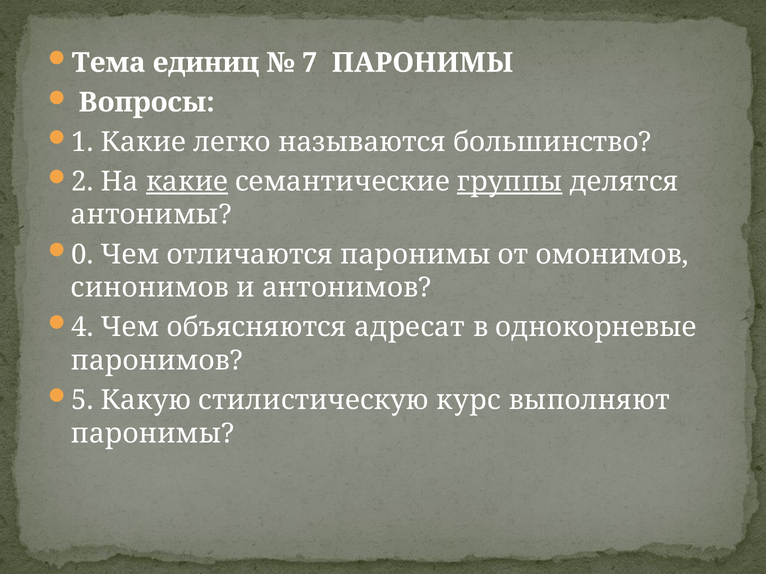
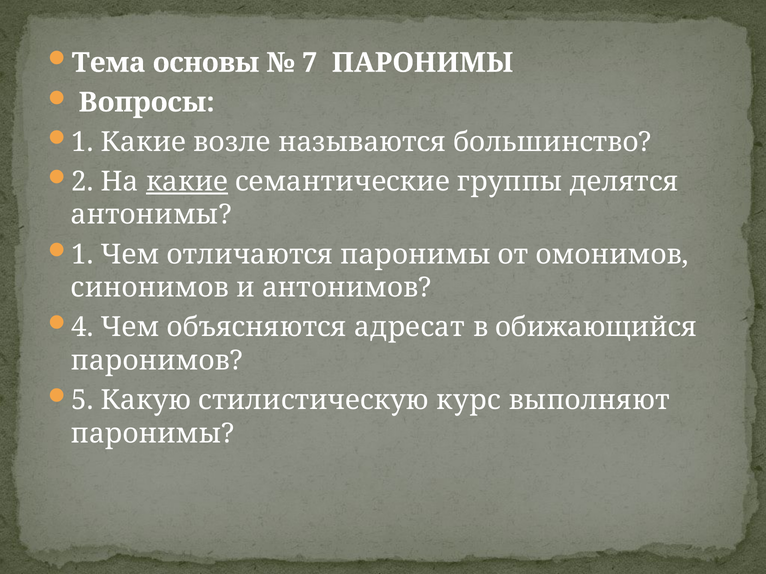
единиц: единиц -> основы (206, 63)
легко: легко -> возле (232, 142)
группы underline: present -> none (510, 182)
0: 0 -> 1 (83, 255)
однокорневые: однокорневые -> обижающийся (596, 328)
